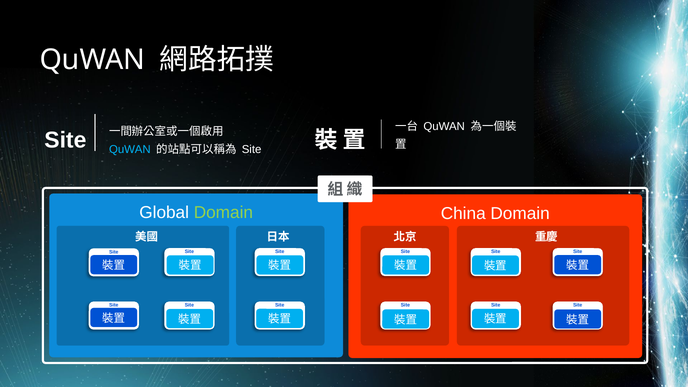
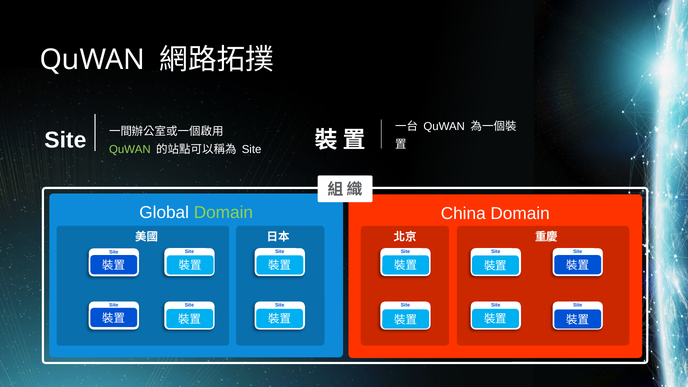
QuWAN colour: light blue -> light green (130, 149)
